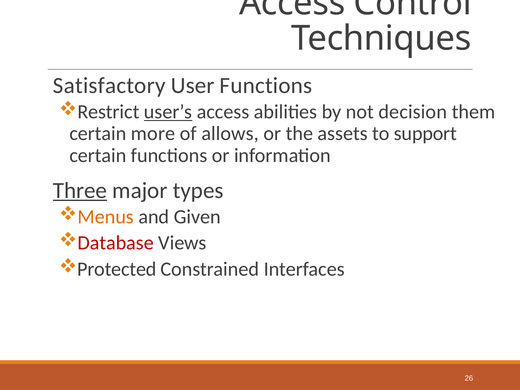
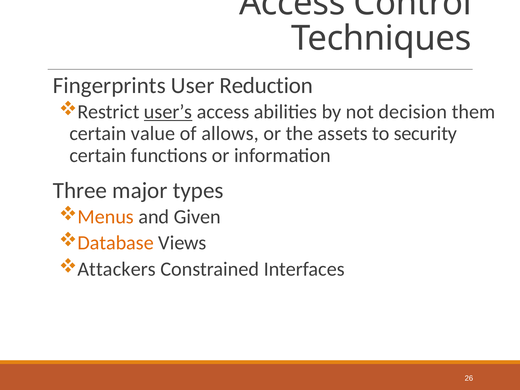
Satisfactory: Satisfactory -> Fingerprints (109, 85)
User Functions: Functions -> Reduction (266, 85)
more: more -> value (153, 134)
support: support -> security (425, 134)
Three underline: present -> none (80, 190)
Database colour: red -> orange (116, 243)
Protected: Protected -> Attackers (117, 269)
